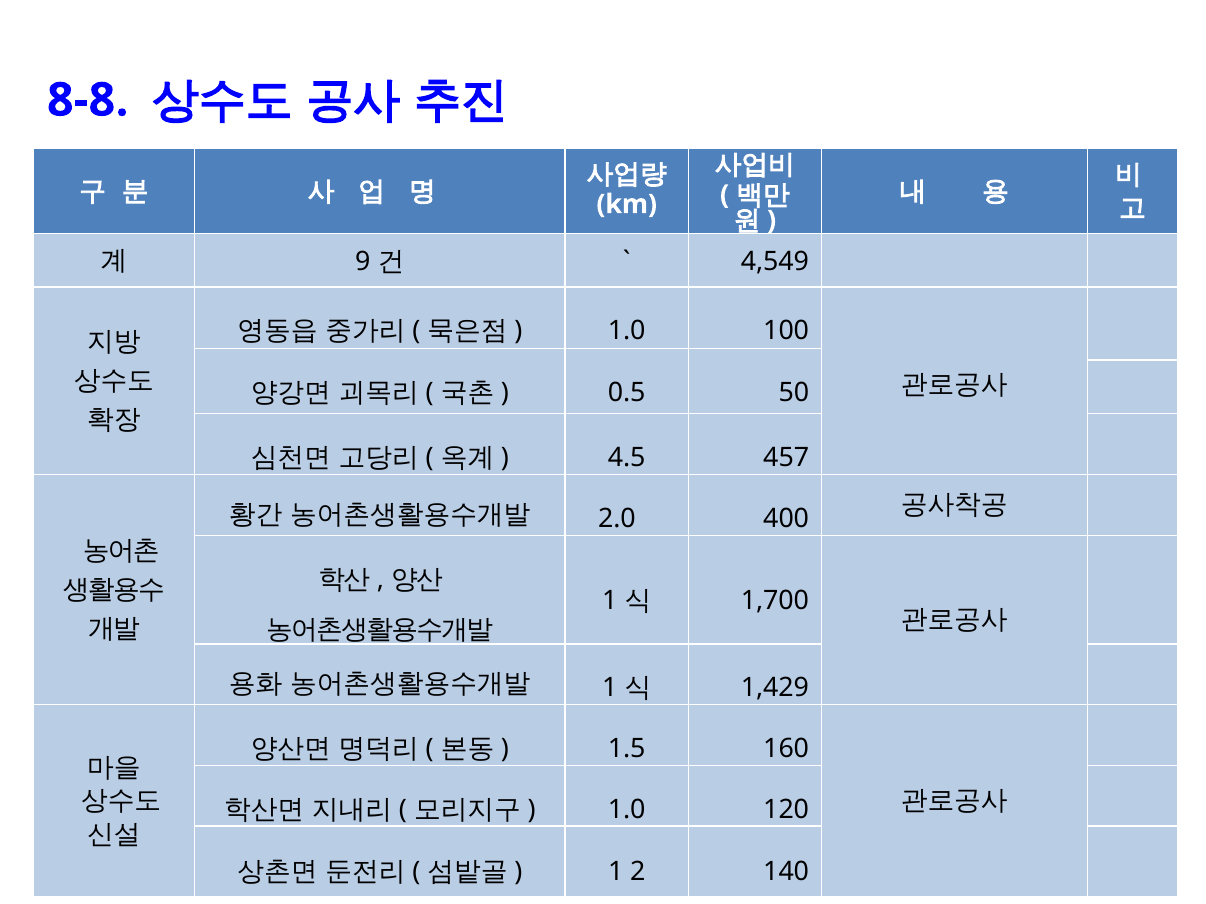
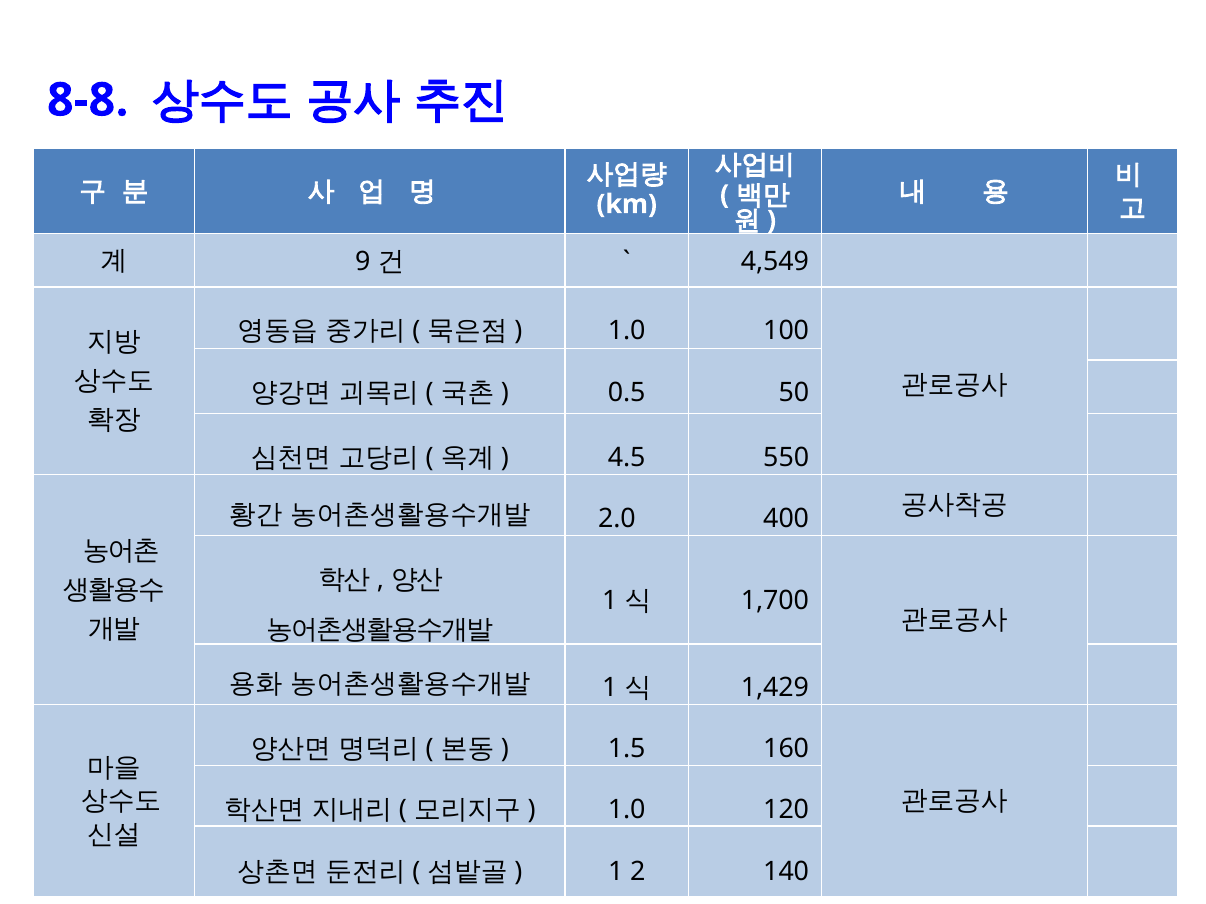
457: 457 -> 550 (786, 458)
